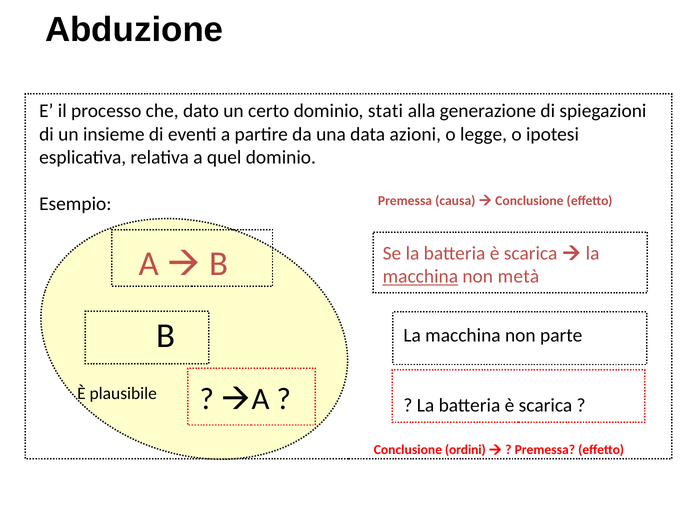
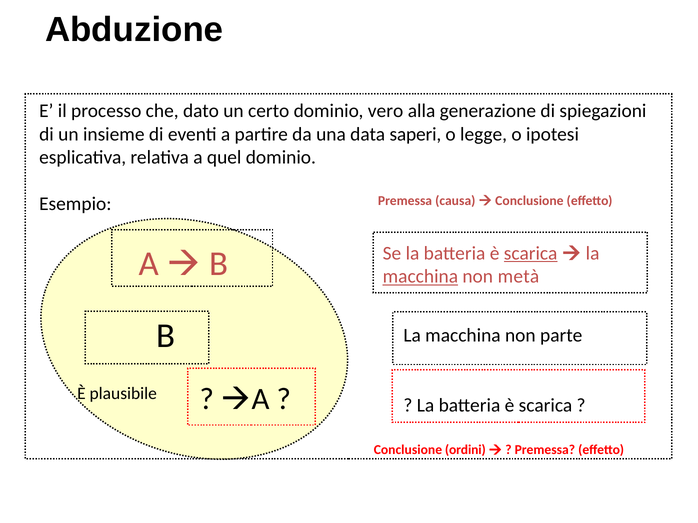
stati: stati -> vero (386, 111)
azioni: azioni -> saperi (415, 134)
scarica underline: none -> present (531, 254)
